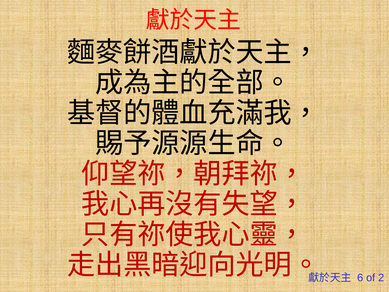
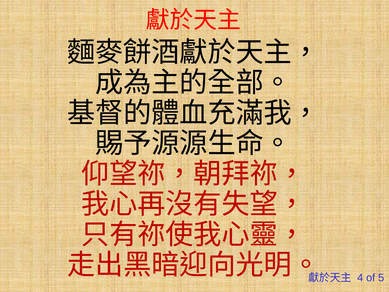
6: 6 -> 4 (360, 278)
2: 2 -> 5 (381, 278)
